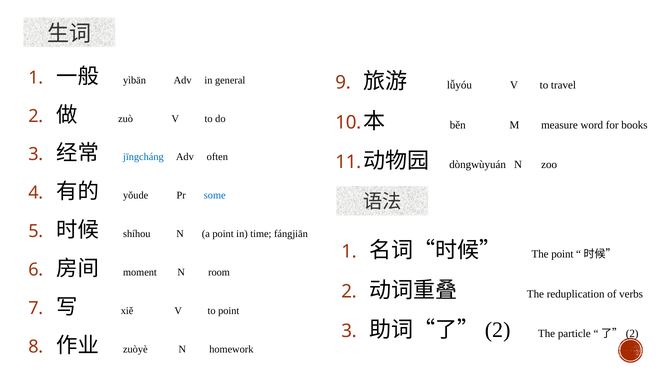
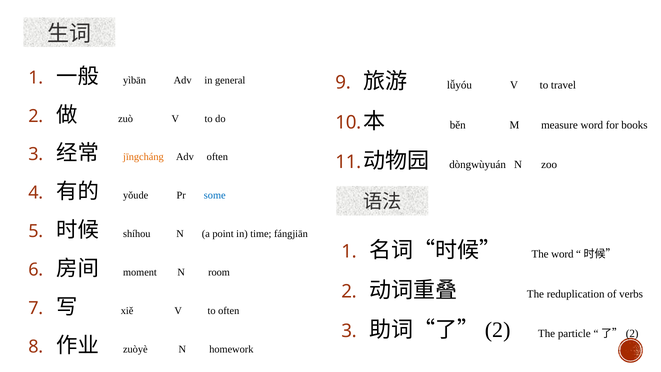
jīngcháng colour: blue -> orange (143, 157)
The point: point -> word (562, 254)
to point: point -> often (229, 311)
